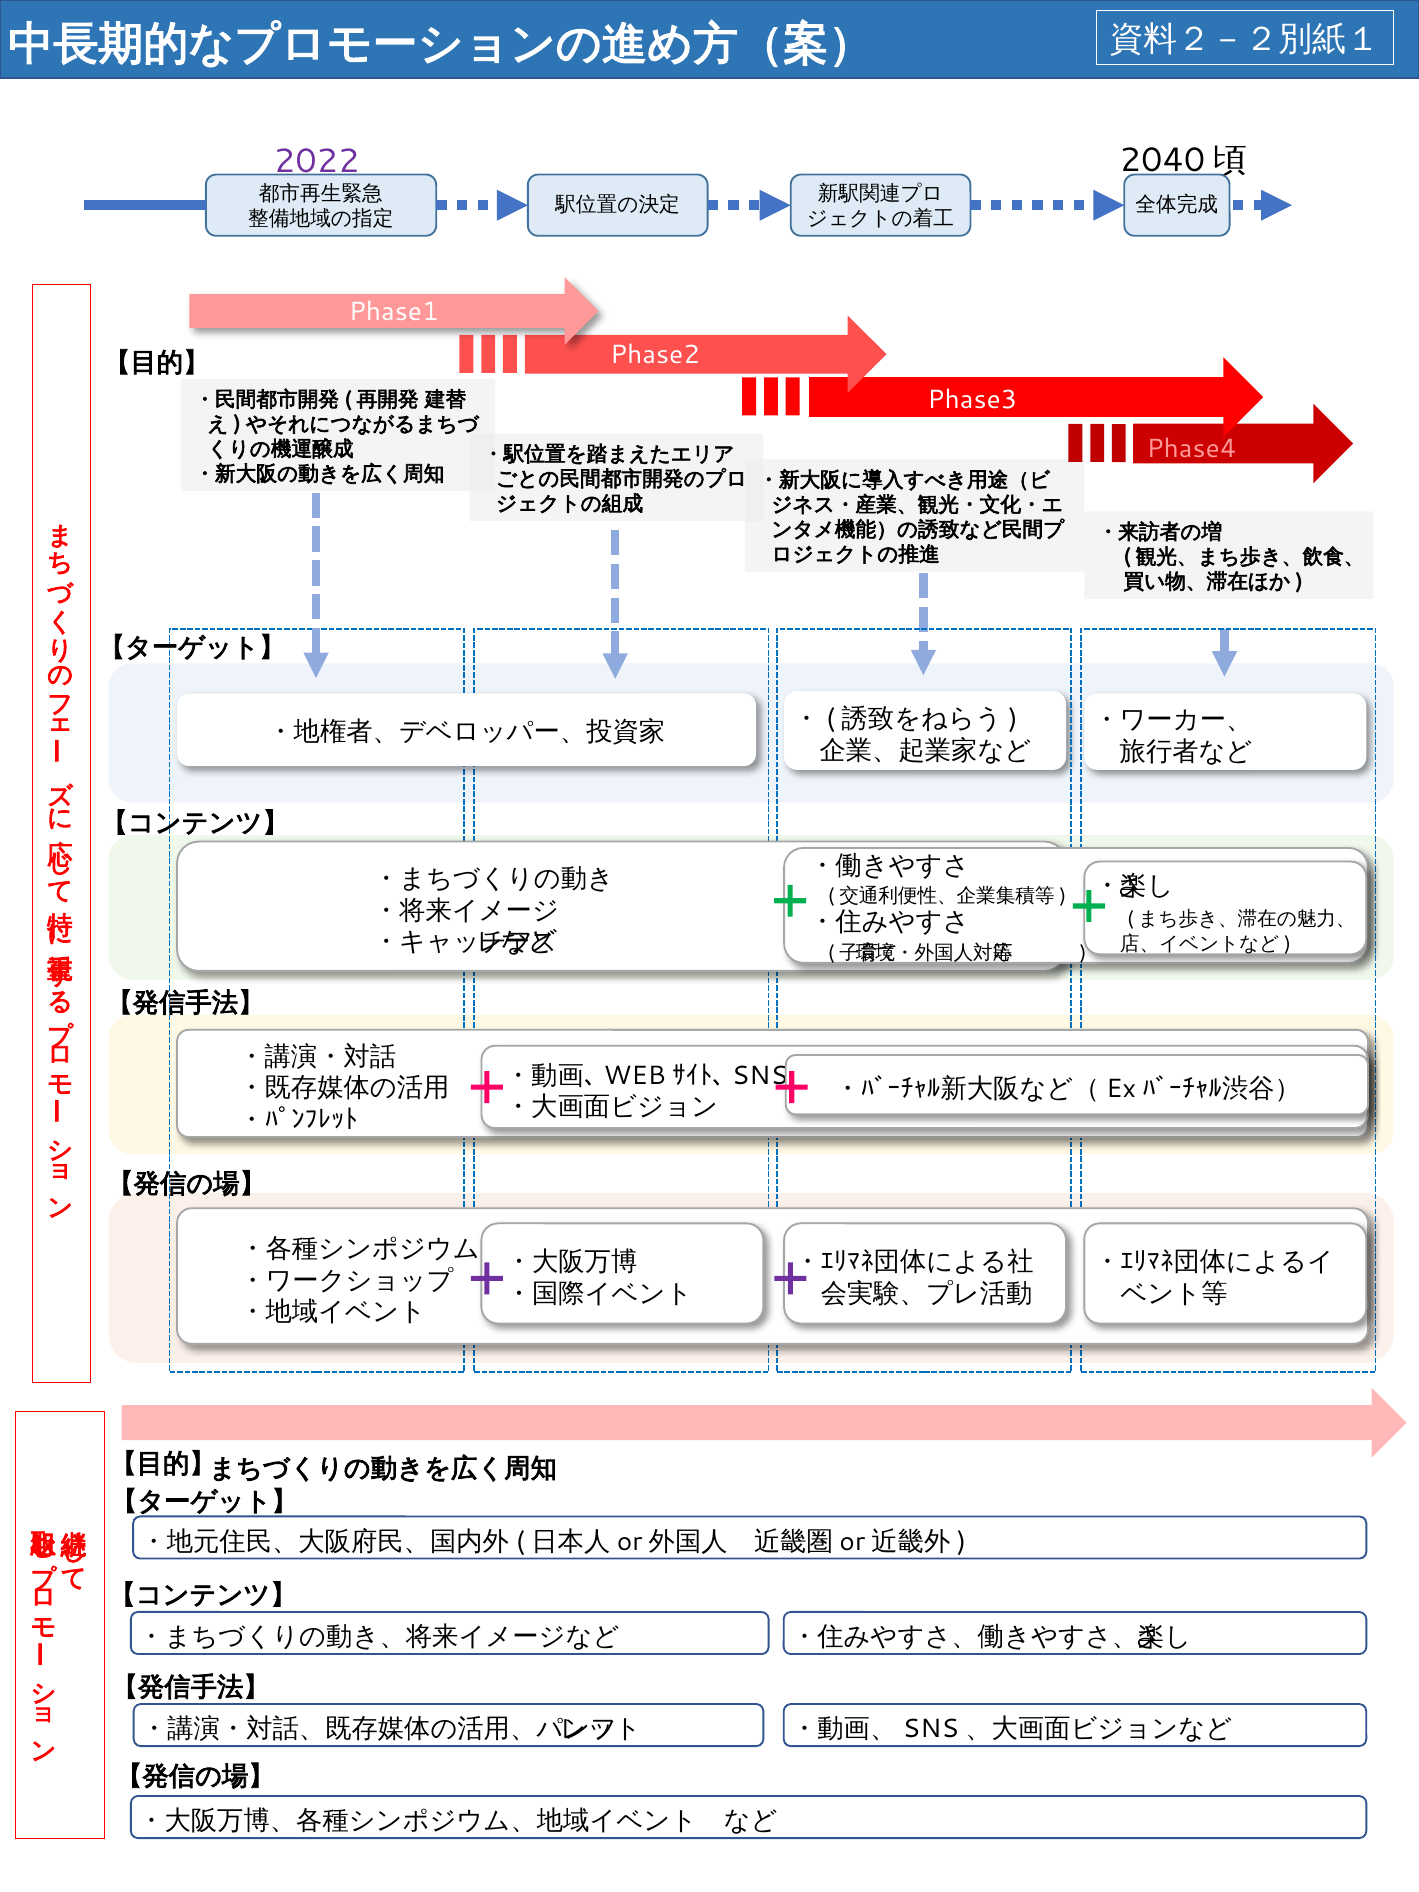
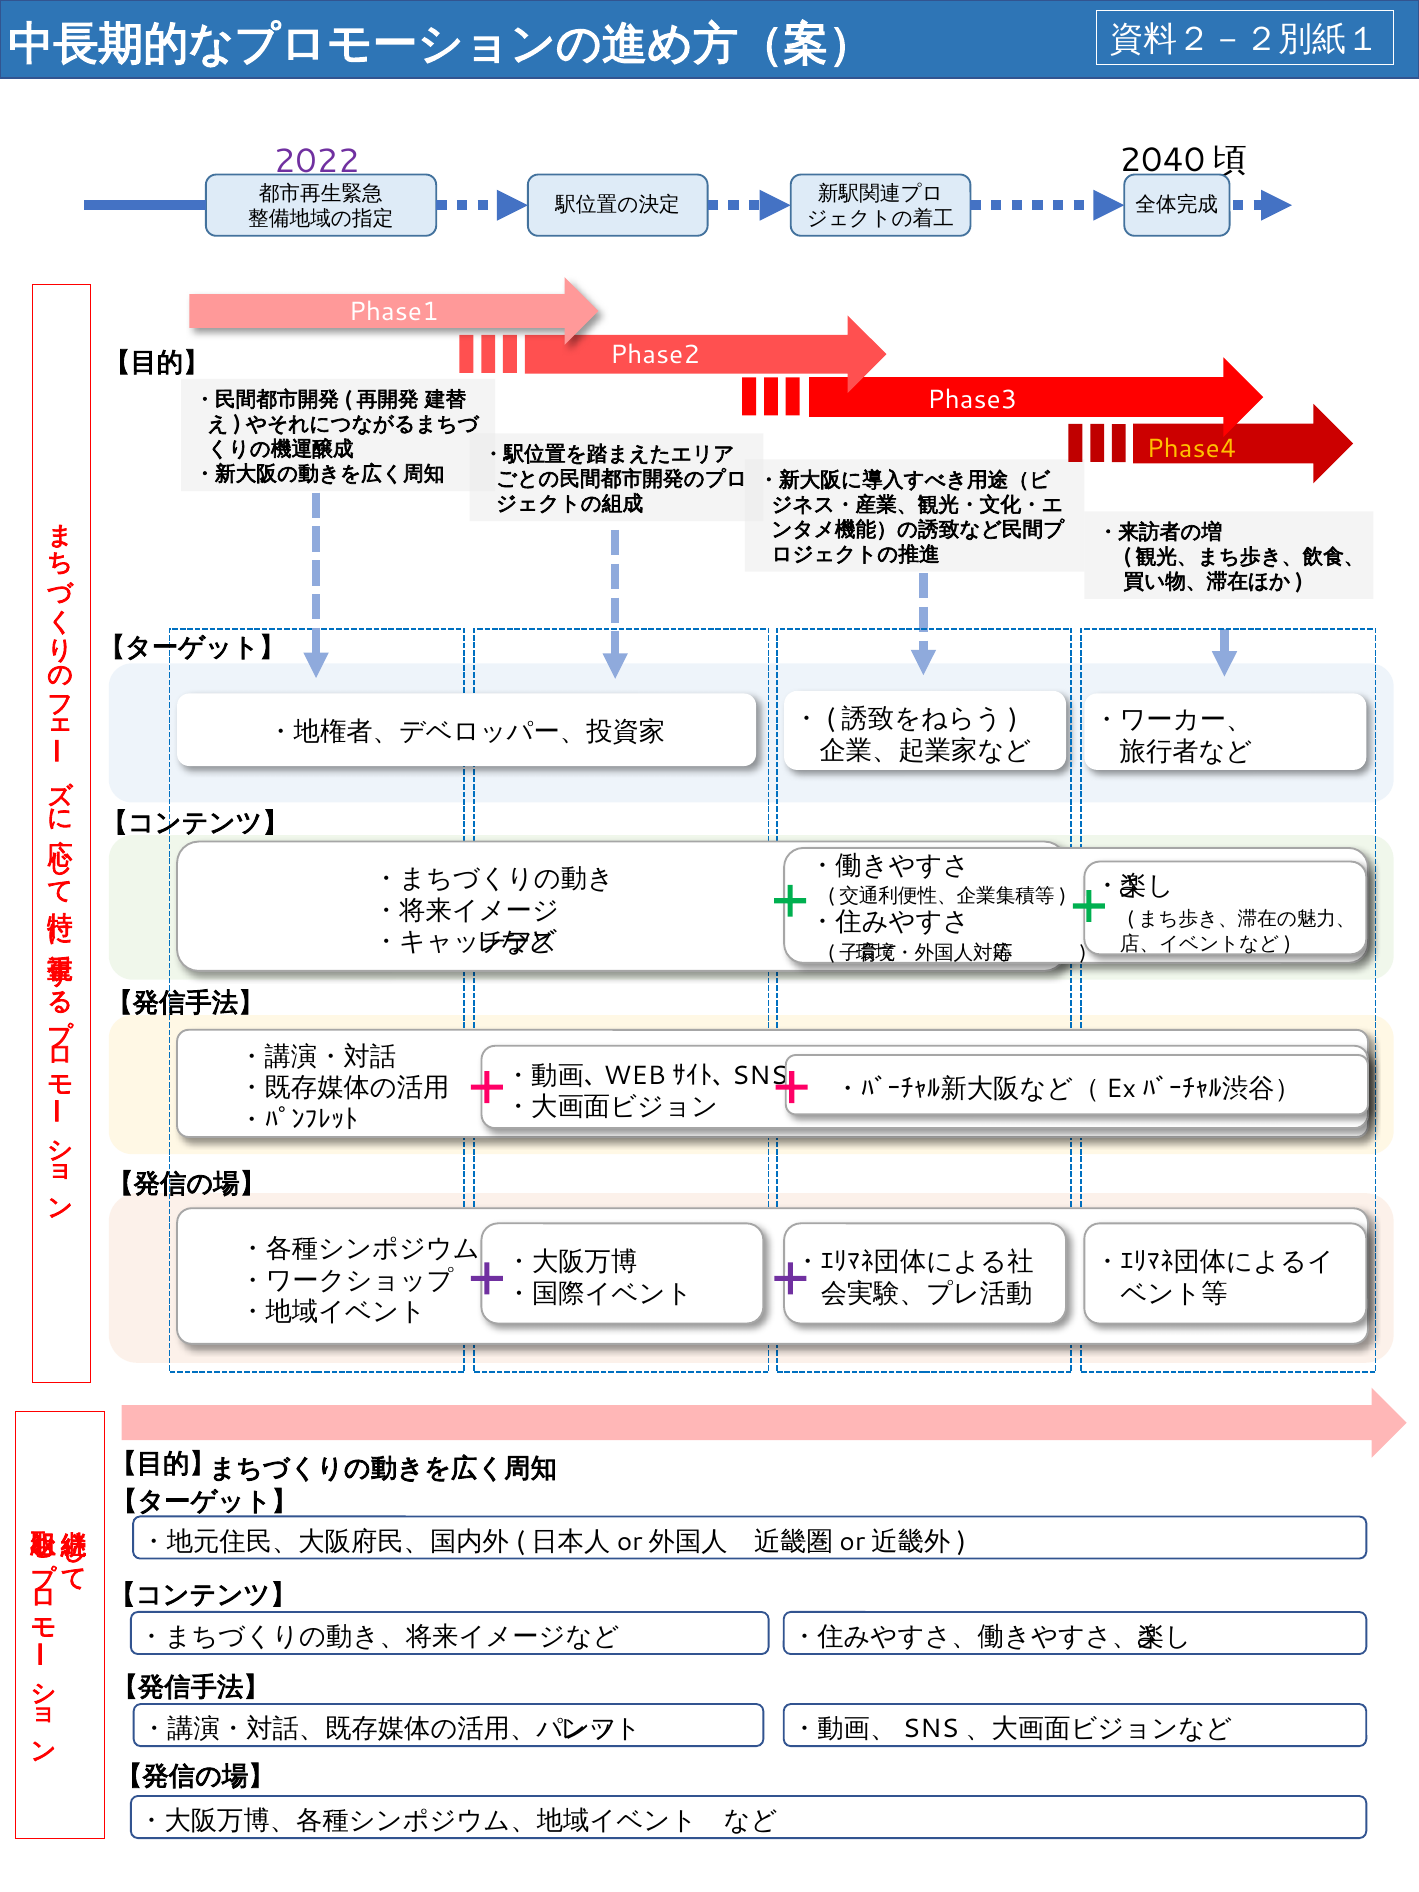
Phase4 colour: pink -> yellow (1192, 449)
